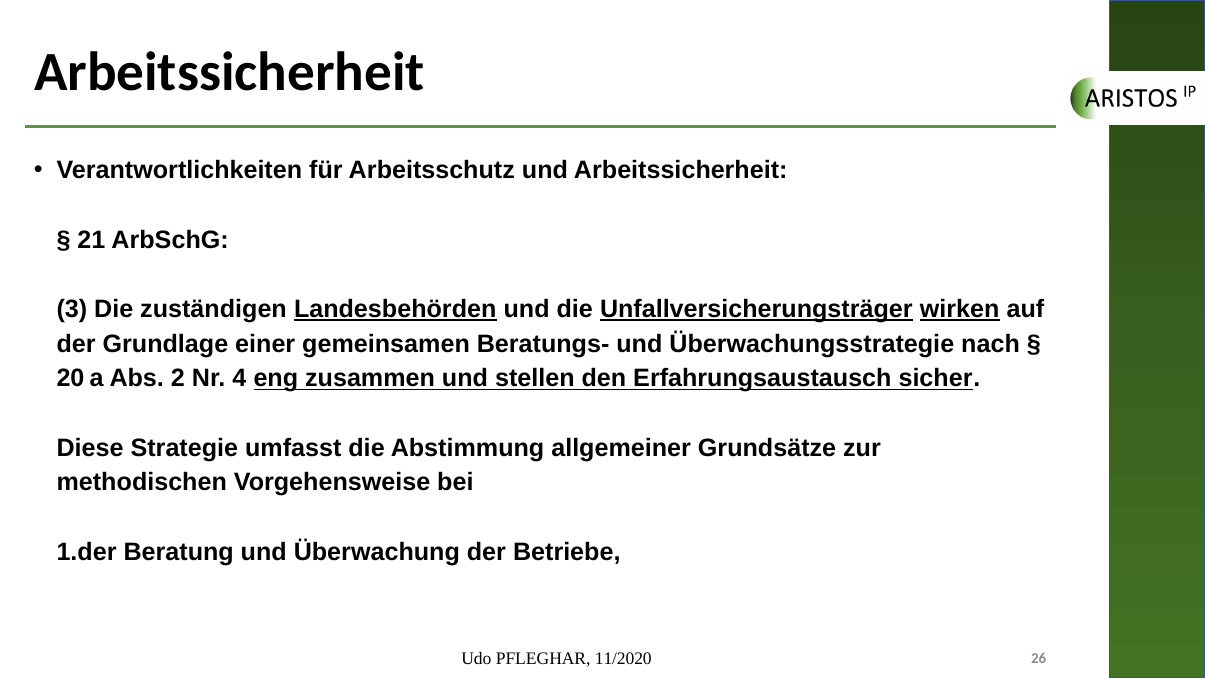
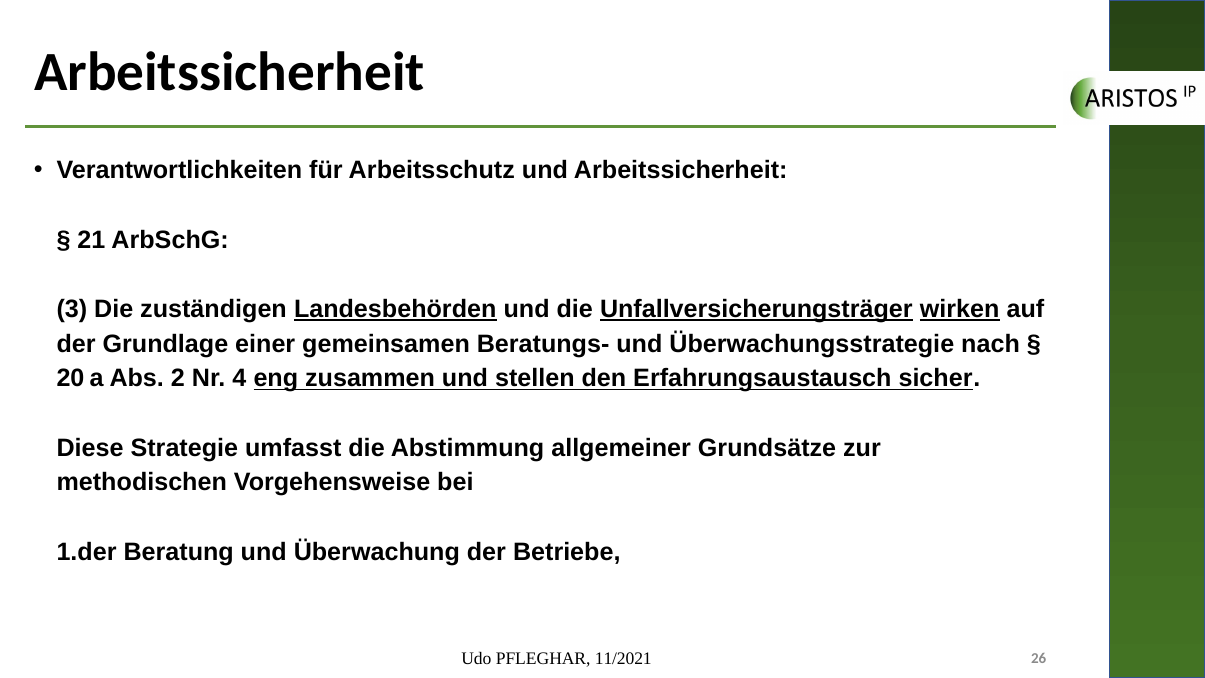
11/2020: 11/2020 -> 11/2021 (623, 659)
